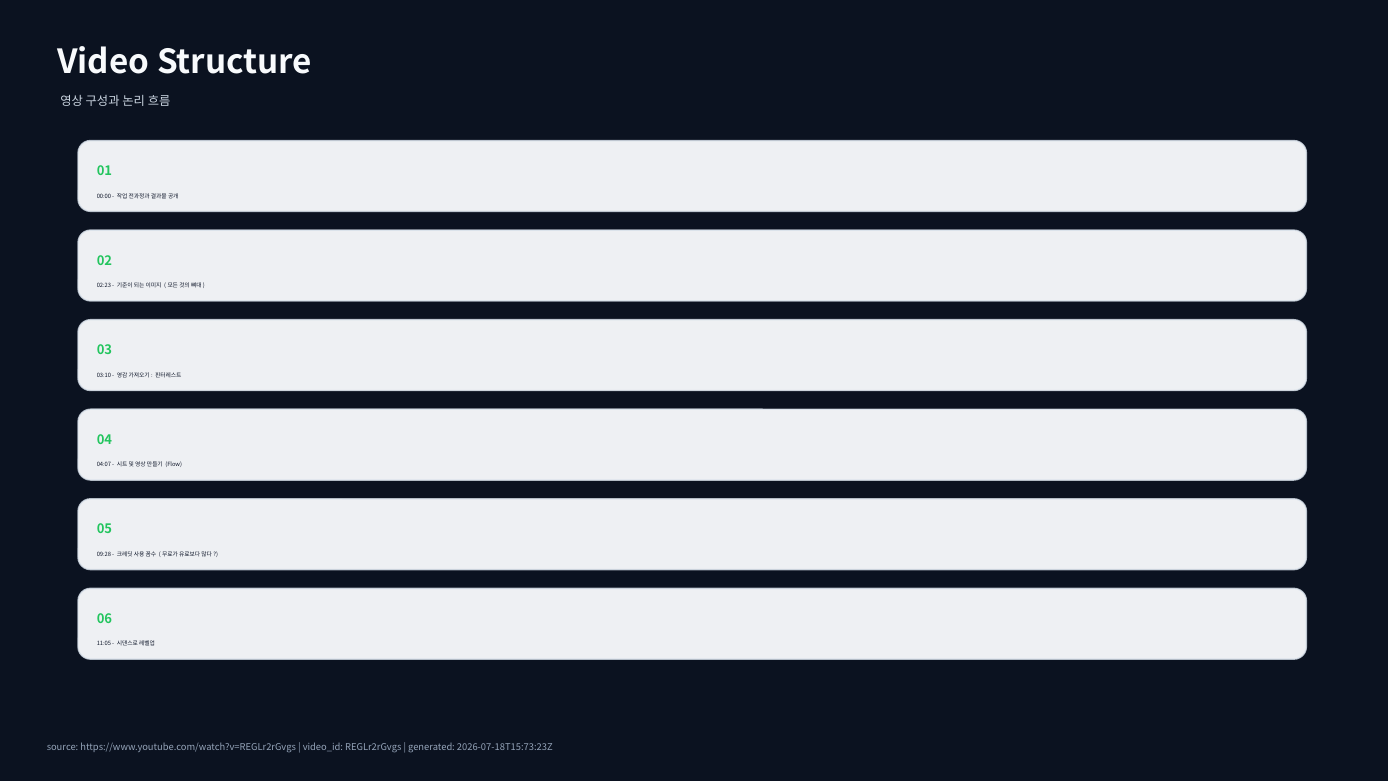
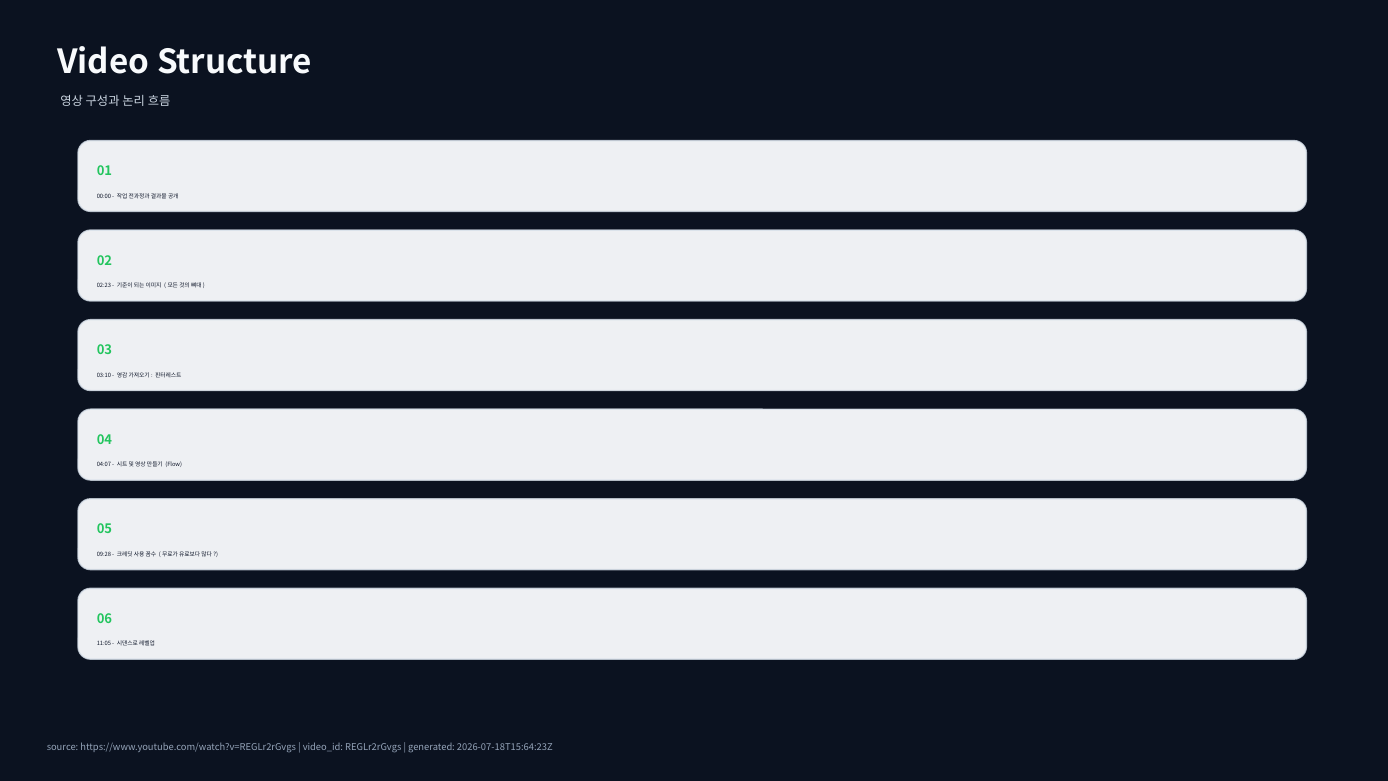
2026-07-18T15:73:23Z: 2026-07-18T15:73:23Z -> 2026-07-18T15:64:23Z (505, 748)
